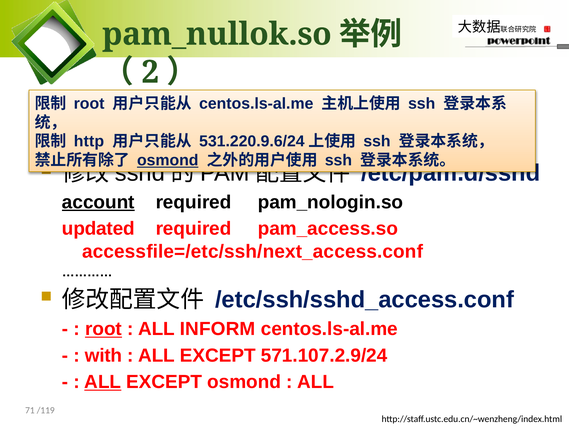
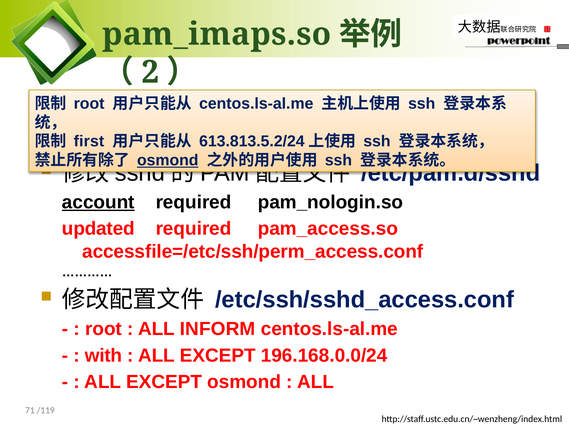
pam_nullok.so: pam_nullok.so -> pam_imaps.so (217, 34)
http: http -> first (89, 141)
531.220.9.6/24: 531.220.9.6/24 -> 613.813.5.2/24 (252, 141)
accessfile=/etc/ssh/next_access.conf: accessfile=/etc/ssh/next_access.conf -> accessfile=/etc/ssh/perm_access.conf (253, 251)
root underline: present -> none (103, 329)
571.107.2.9/24: 571.107.2.9/24 -> 196.168.0.0/24 (324, 355)
ALL underline: present -> none (103, 382)
